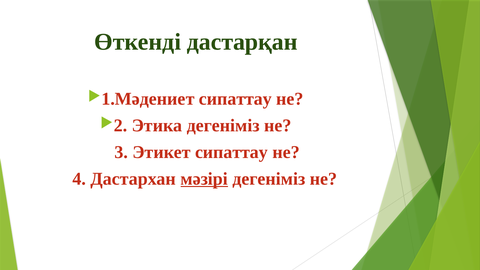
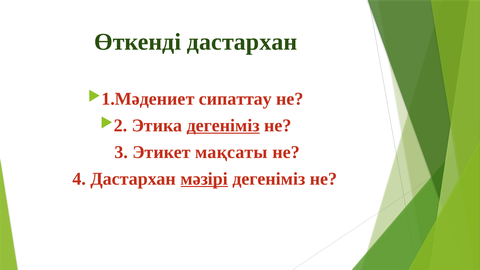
Өткенді дастарқан: дастарқан -> дастархан (242, 42)
дегеніміз underline: none -> present (223, 126)
Этикет сипаттау: сипаттау -> мақсаты (231, 152)
